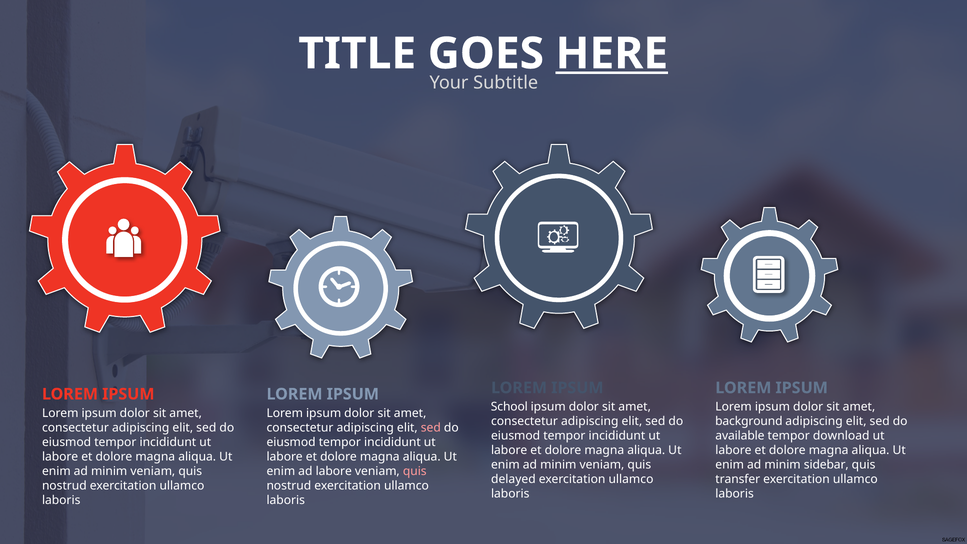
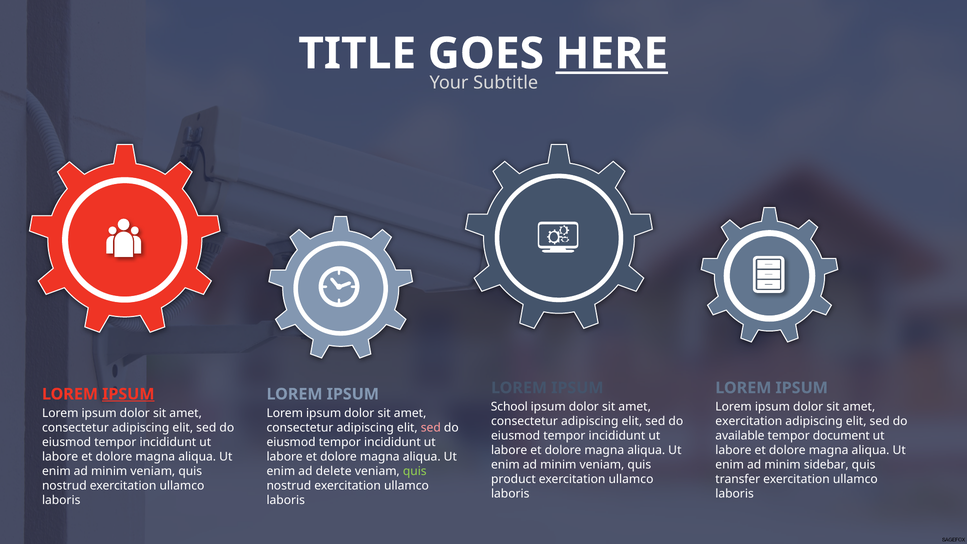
IPSUM underline: none -> present (128, 394)
background: background -> exercitation (749, 421)
download: download -> document (841, 436)
ad labore: labore -> delete (334, 471)
quis colour: pink -> light green (415, 471)
delayed: delayed -> product (513, 479)
